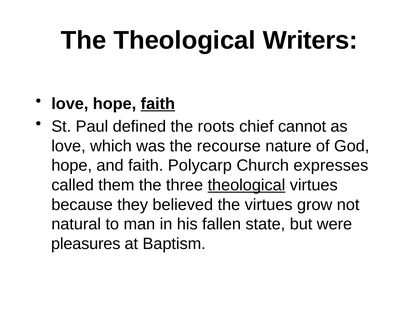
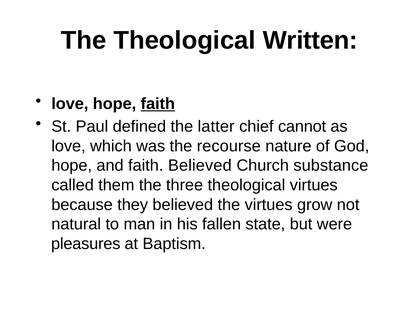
Writers: Writers -> Written (310, 41)
roots: roots -> latter (216, 127)
faith Polycarp: Polycarp -> Believed (200, 166)
expresses: expresses -> substance (331, 166)
theological underline: present -> none (246, 185)
